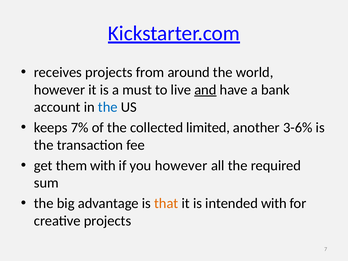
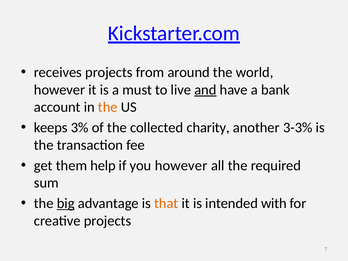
the colour: blue -> orange (108, 107)
7%: 7% -> 3% (80, 128)
limited: limited -> charity (208, 128)
3-6%: 3-6% -> 3-3% (298, 128)
them with: with -> help (103, 166)
big underline: none -> present (66, 203)
